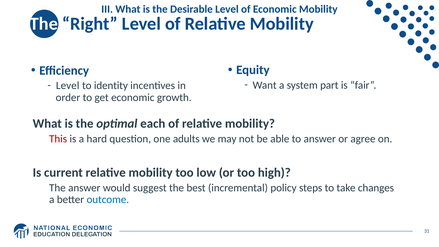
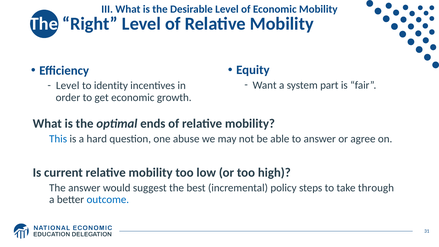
each: each -> ends (153, 124)
This colour: red -> blue (58, 139)
adults: adults -> abuse (186, 139)
changes: changes -> through (376, 188)
